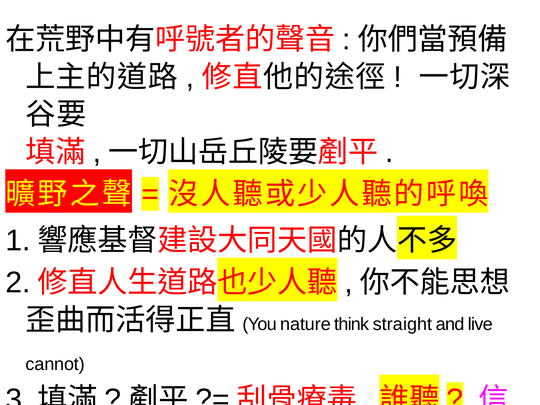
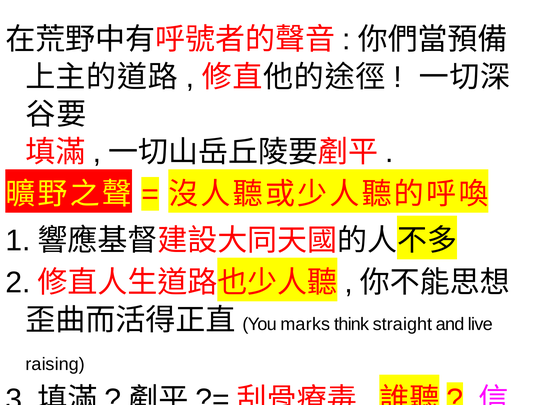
nature: nature -> marks (305, 324)
cannot: cannot -> raising (55, 364)
